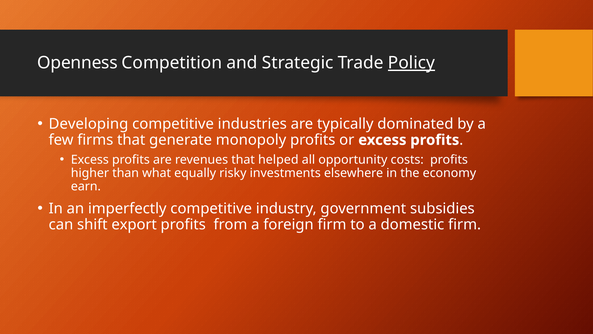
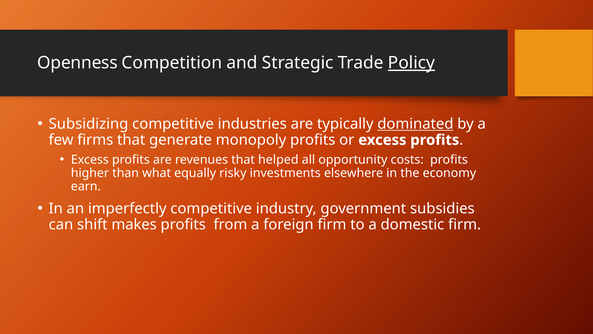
Developing: Developing -> Subsidizing (89, 124)
dominated underline: none -> present (415, 124)
export: export -> makes (134, 224)
